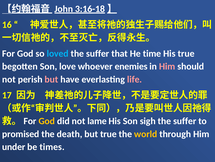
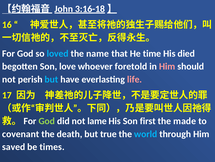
suffer: suffer -> name (98, 53)
His true: true -> died (186, 53)
enemies: enemies -> foretold (131, 66)
but colour: pink -> light blue (51, 79)
God colour: yellow -> light green (47, 121)
sigh: sigh -> first (148, 121)
suffer: suffer -> made (185, 121)
promised: promised -> covenant (21, 133)
world colour: yellow -> light blue (146, 133)
under: under -> saved (14, 146)
